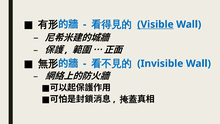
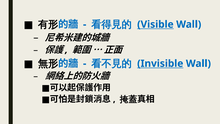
Invisible underline: none -> present (160, 63)
